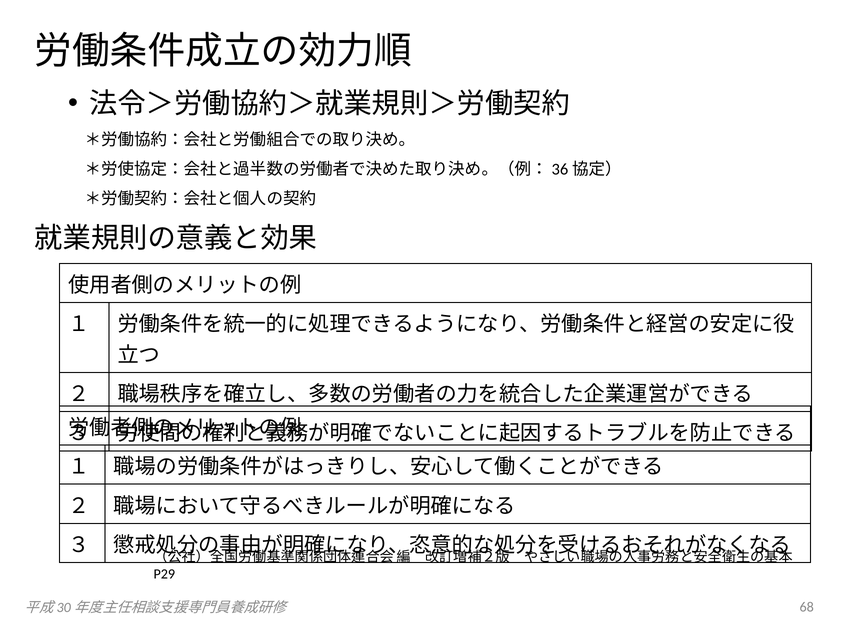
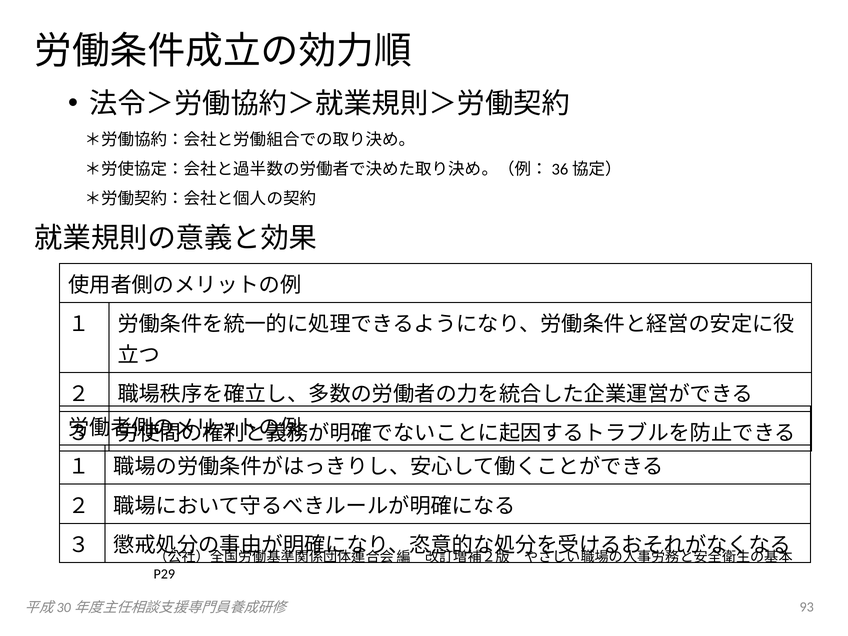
68: 68 -> 93 (807, 607)
